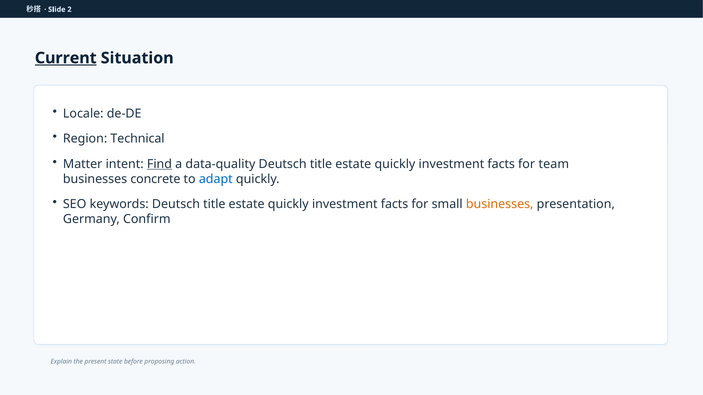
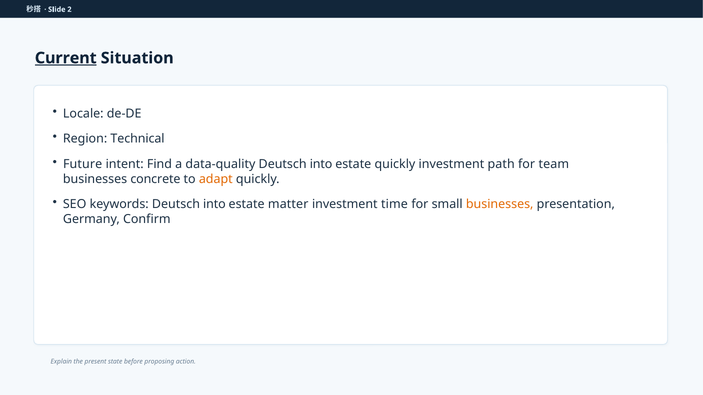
Matter: Matter -> Future (83, 164)
Find underline: present -> none (159, 164)
title: title -> into (321, 164)
facts: facts -> path (501, 164)
adapt colour: blue -> orange (216, 179)
keywords Deutsch title: title -> into (214, 204)
quickly: quickly -> matter (288, 204)
facts: facts -> time (394, 204)
